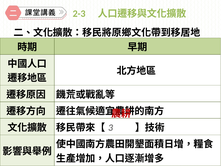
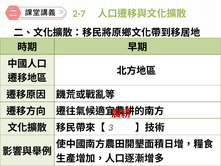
2-3: 2-3 -> 2-7 (79, 14)
